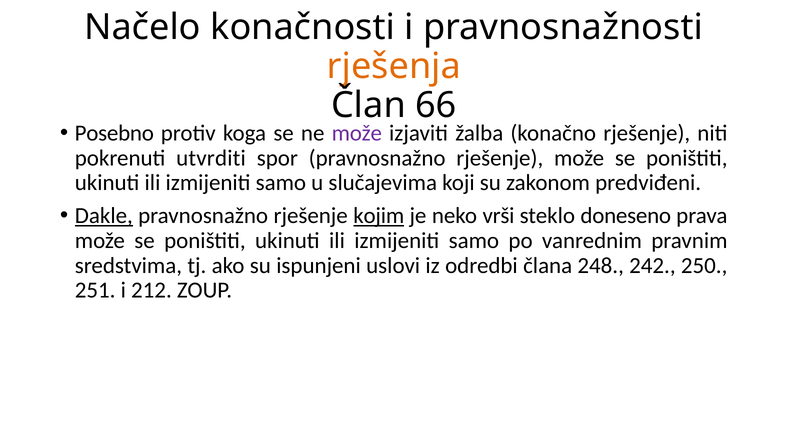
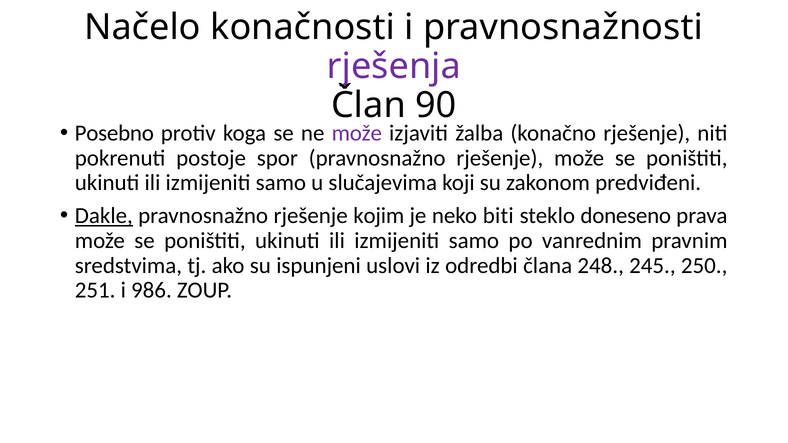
rješenja colour: orange -> purple (394, 66)
66: 66 -> 90 (436, 105)
utvrditi: utvrditi -> postoje (211, 158)
kojim underline: present -> none (379, 216)
vrši: vrši -> biti (498, 216)
242: 242 -> 245 (652, 266)
212: 212 -> 986 (151, 290)
